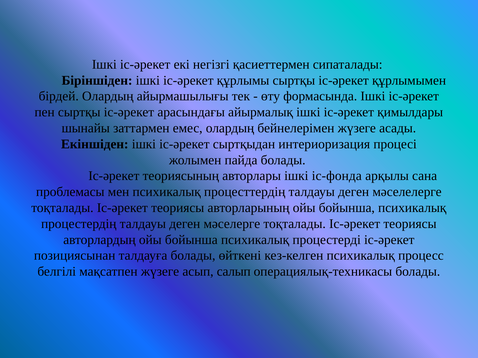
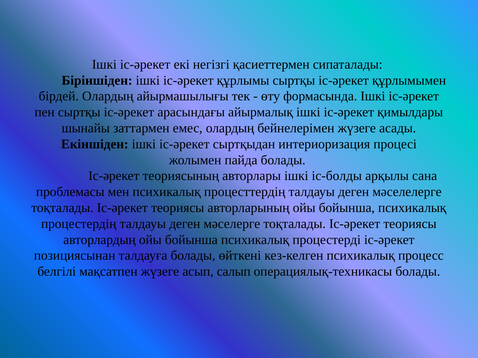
іс-фонда: іс-фонда -> іс-болды (337, 176)
